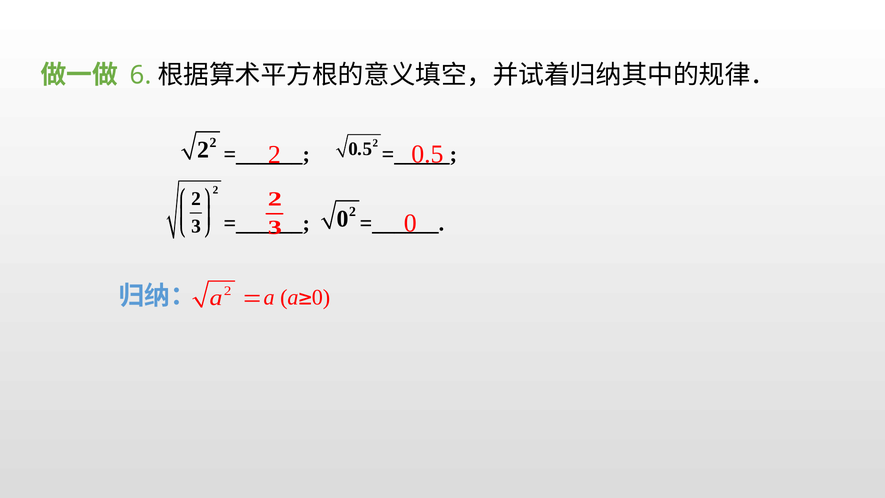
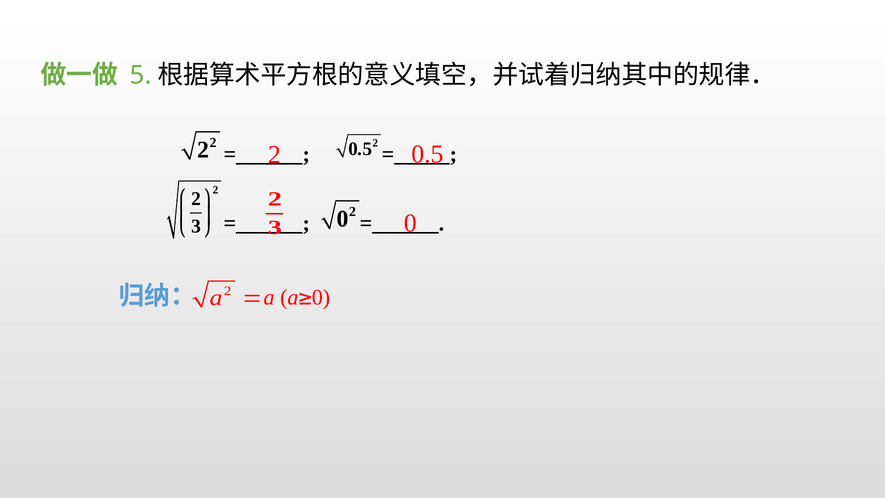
6: 6 -> 5 (141, 75)
